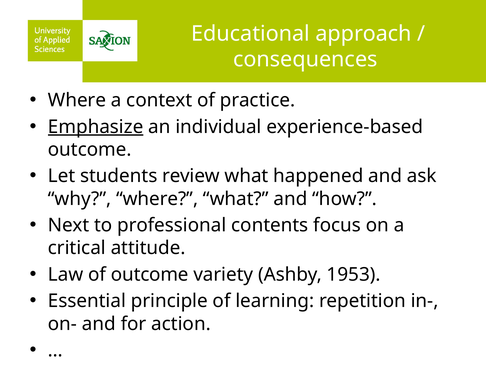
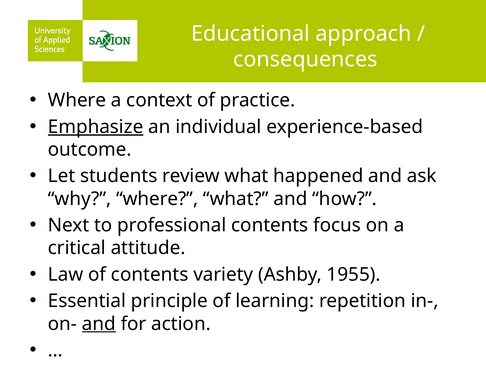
of outcome: outcome -> contents (150, 274)
1953: 1953 -> 1955 (354, 274)
and underline: none -> present (99, 323)
